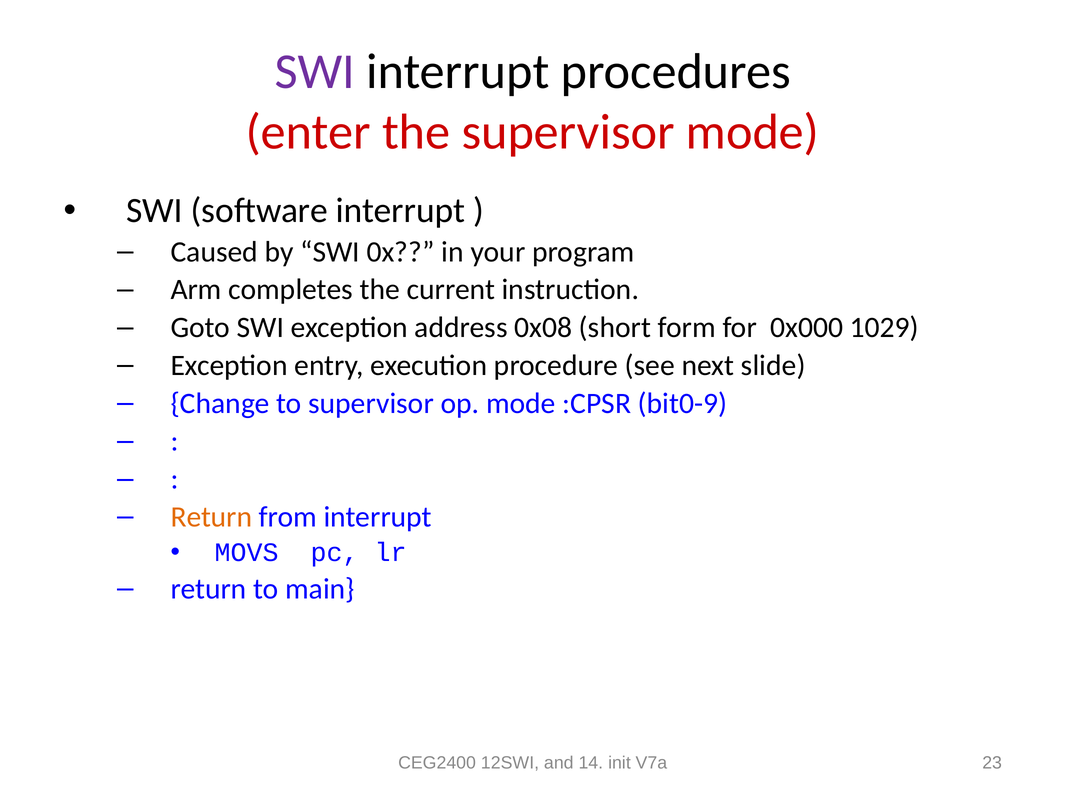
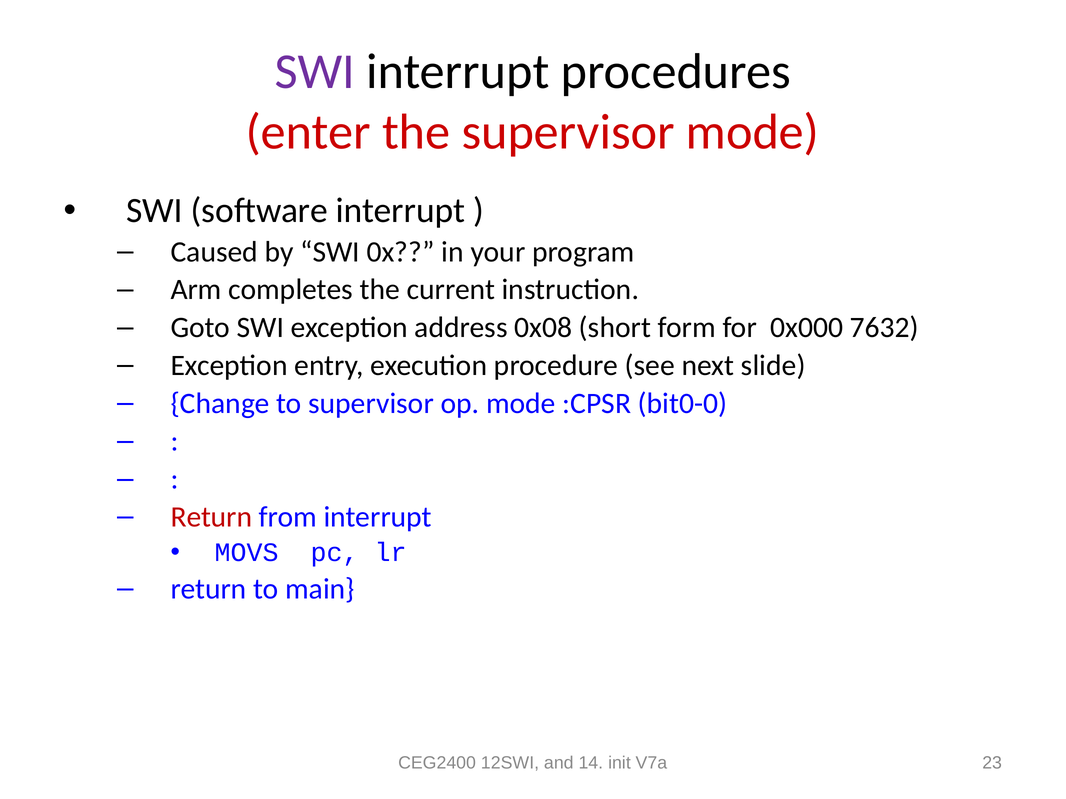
1029: 1029 -> 7632 (884, 328)
bit0-9: bit0-9 -> bit0-0 (683, 404)
Return colour: orange -> red (211, 517)
